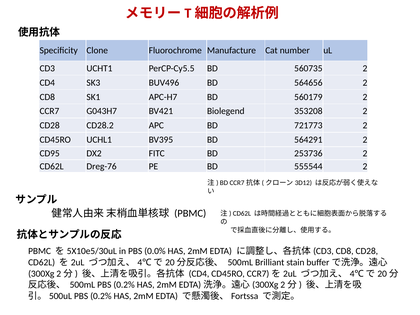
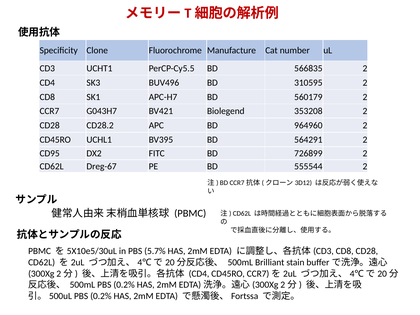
560735: 560735 -> 566835 (308, 68)
564656: 564656 -> 310595 (308, 83)
721773: 721773 -> 964960 (308, 126)
253736: 253736 -> 726899 (308, 154)
Dreg-76: Dreg-76 -> Dreg-67 (102, 166)
0.0%: 0.0% -> 5.7% (155, 251)
